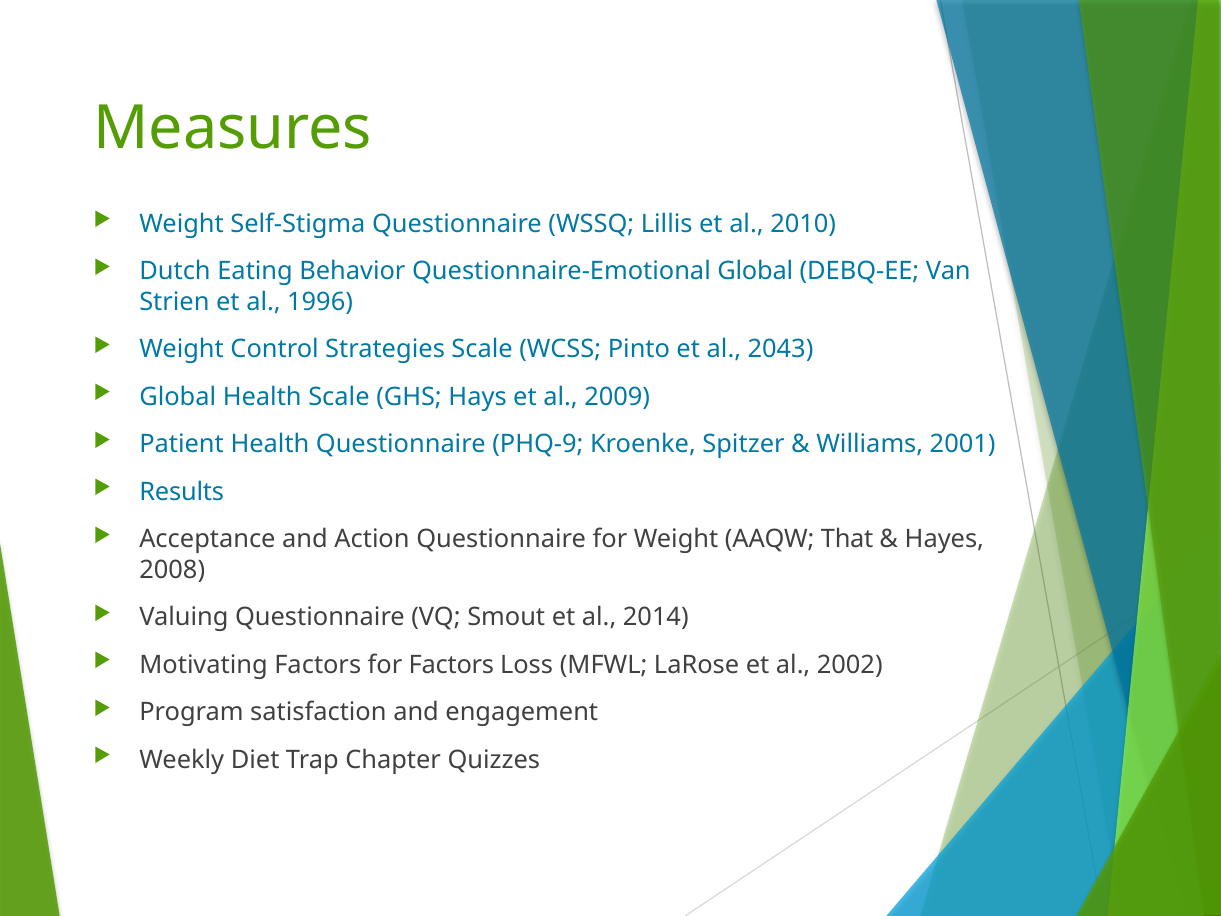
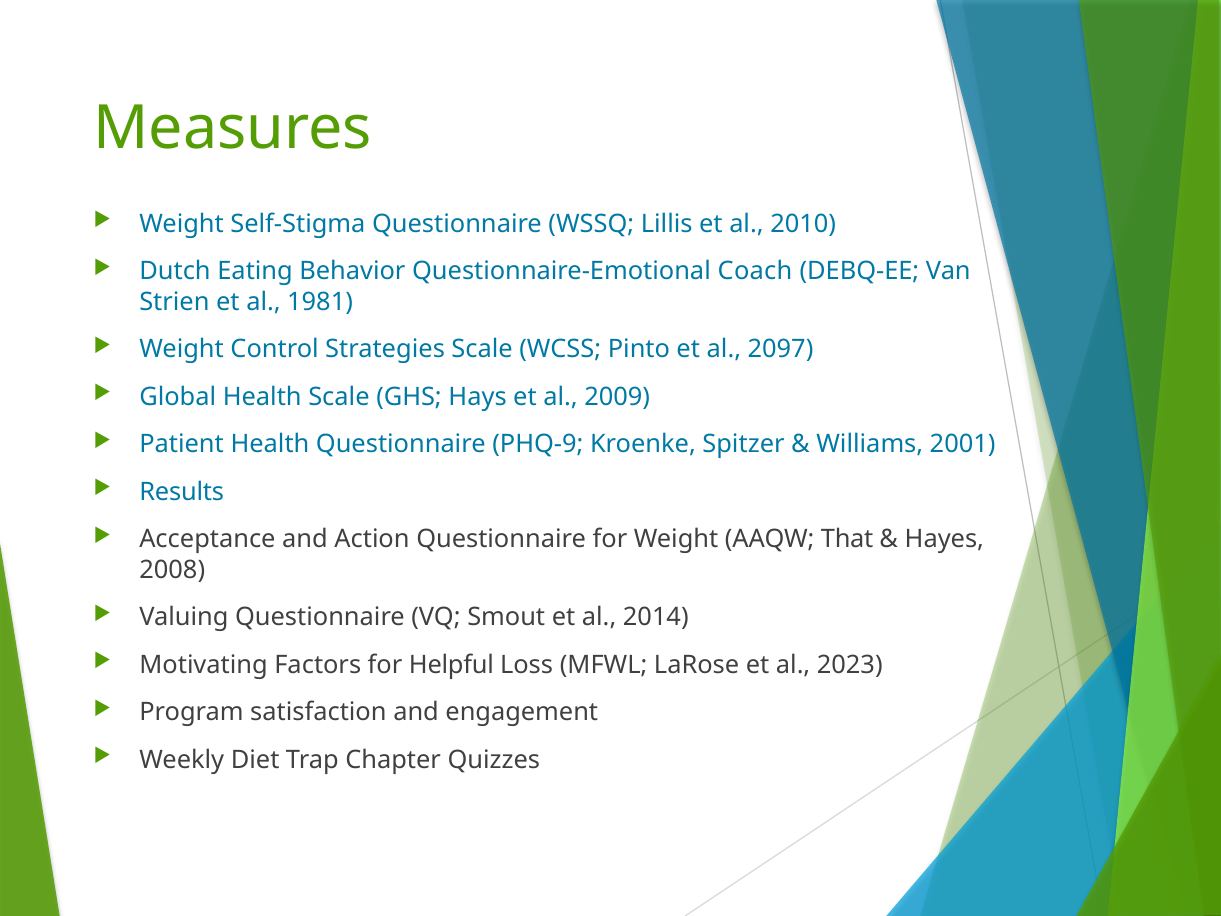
Questionnaire-Emotional Global: Global -> Coach (755, 271)
1996: 1996 -> 1981 (320, 302)
2043: 2043 -> 2097 (781, 349)
for Factors: Factors -> Helpful (451, 665)
2002: 2002 -> 2023 (850, 665)
